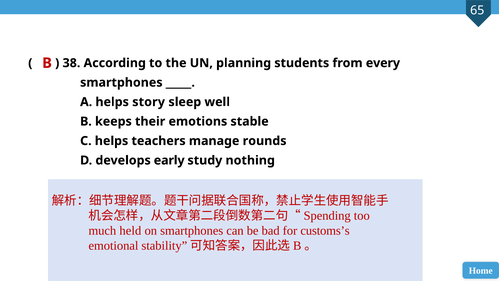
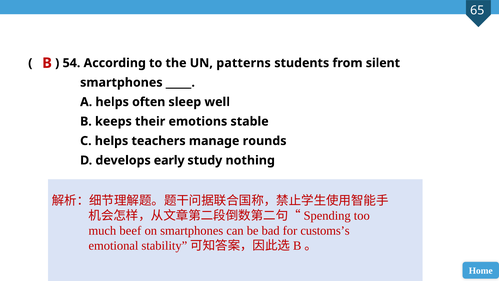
38: 38 -> 54 (71, 63)
planning: planning -> patterns (244, 63)
every: every -> silent (383, 63)
story: story -> often (149, 102)
held: held -> beef (130, 230)
